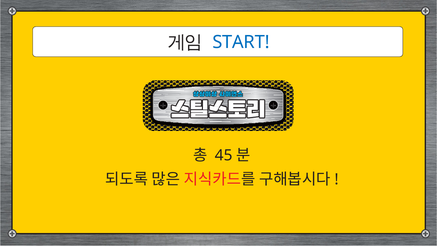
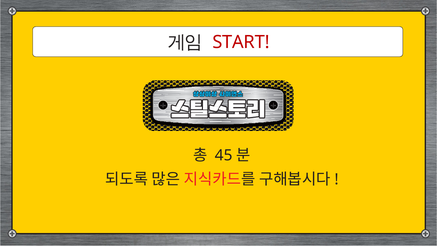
START colour: blue -> red (241, 42)
